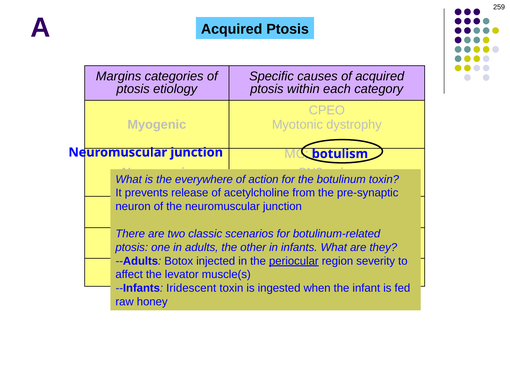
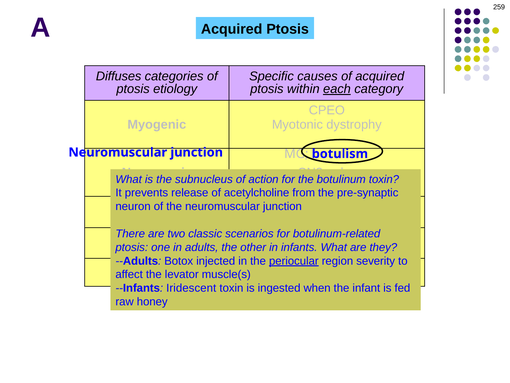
Margins: Margins -> Diffuses (119, 76)
each underline: none -> present (337, 89)
everywhere: everywhere -> subnucleus (204, 179)
